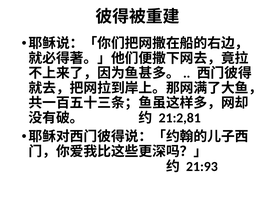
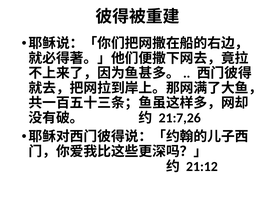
21:2,81: 21:2,81 -> 21:7,26 (180, 117)
21:93: 21:93 -> 21:12 (202, 166)
